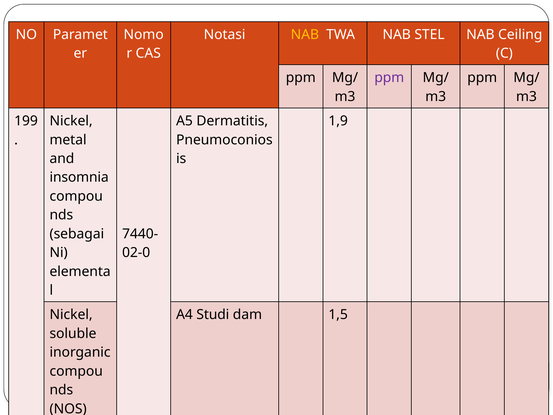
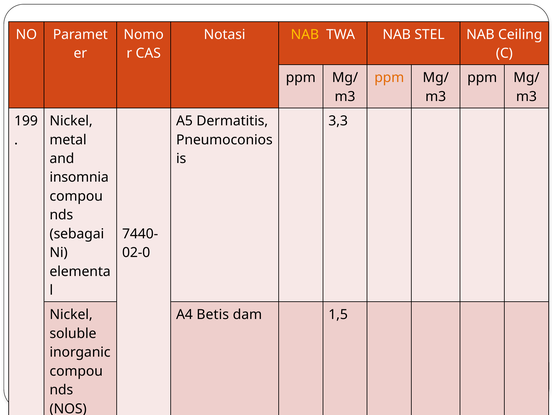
ppm colour: purple -> orange (389, 78)
1,9: 1,9 -> 3,3 (338, 121)
Studi: Studi -> Betis (213, 315)
